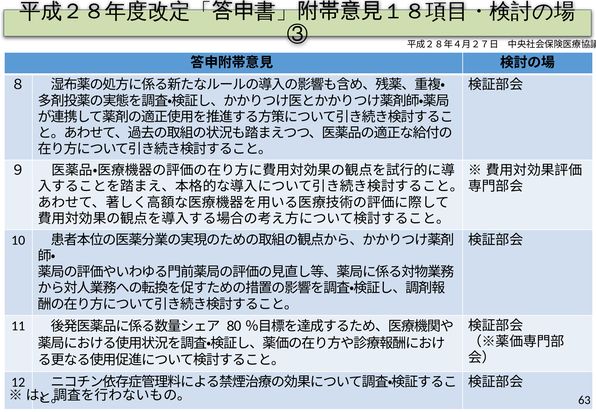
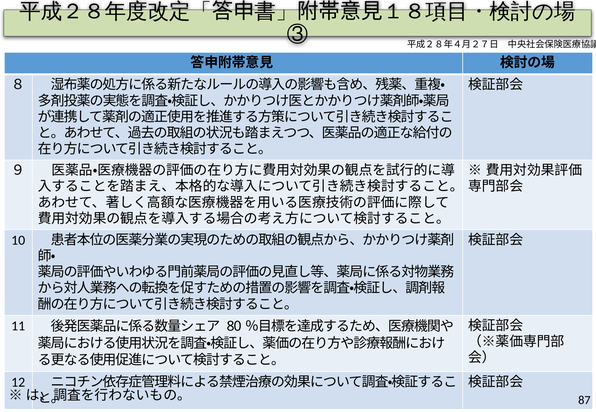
63: 63 -> 87 (584, 401)
